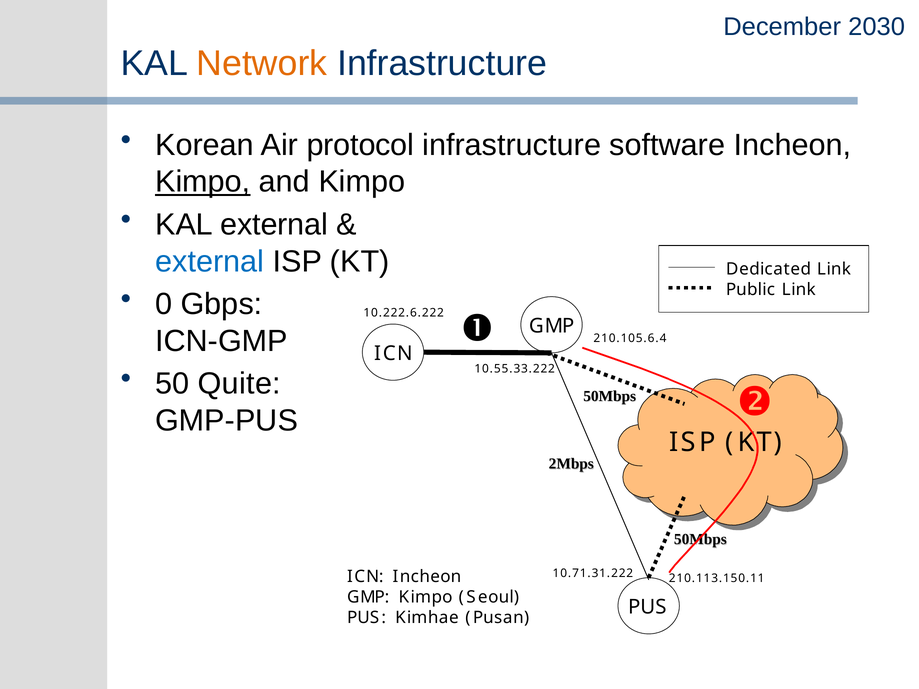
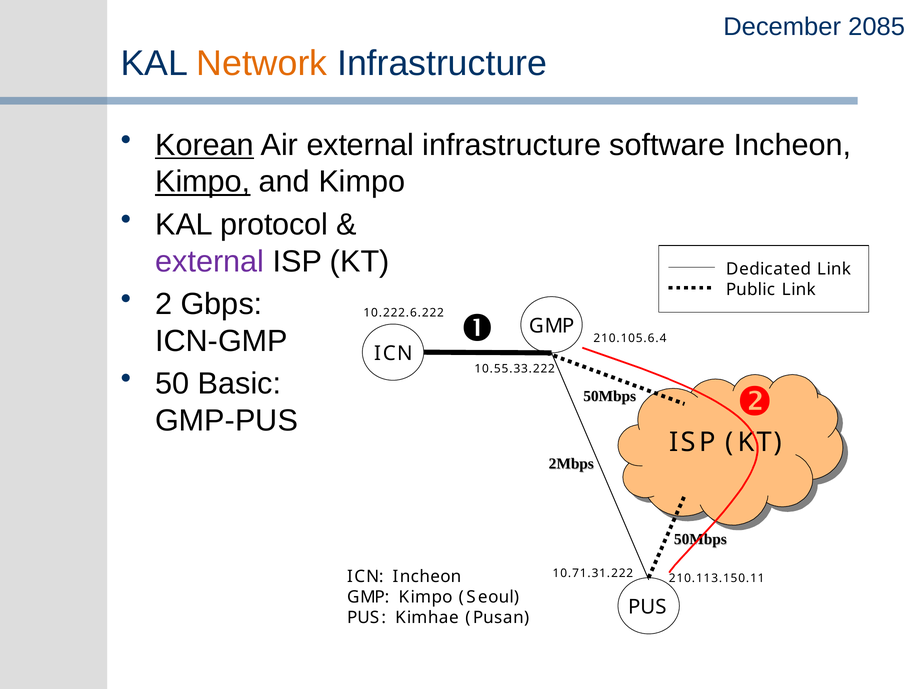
2030: 2030 -> 2085 (877, 27)
Korean underline: none -> present (205, 145)
Air protocol: protocol -> external (360, 145)
KAL external: external -> protocol (274, 225)
external colour: blue -> purple (210, 261)
0: 0 -> 2 (164, 304)
Quite: Quite -> Basic (239, 384)
